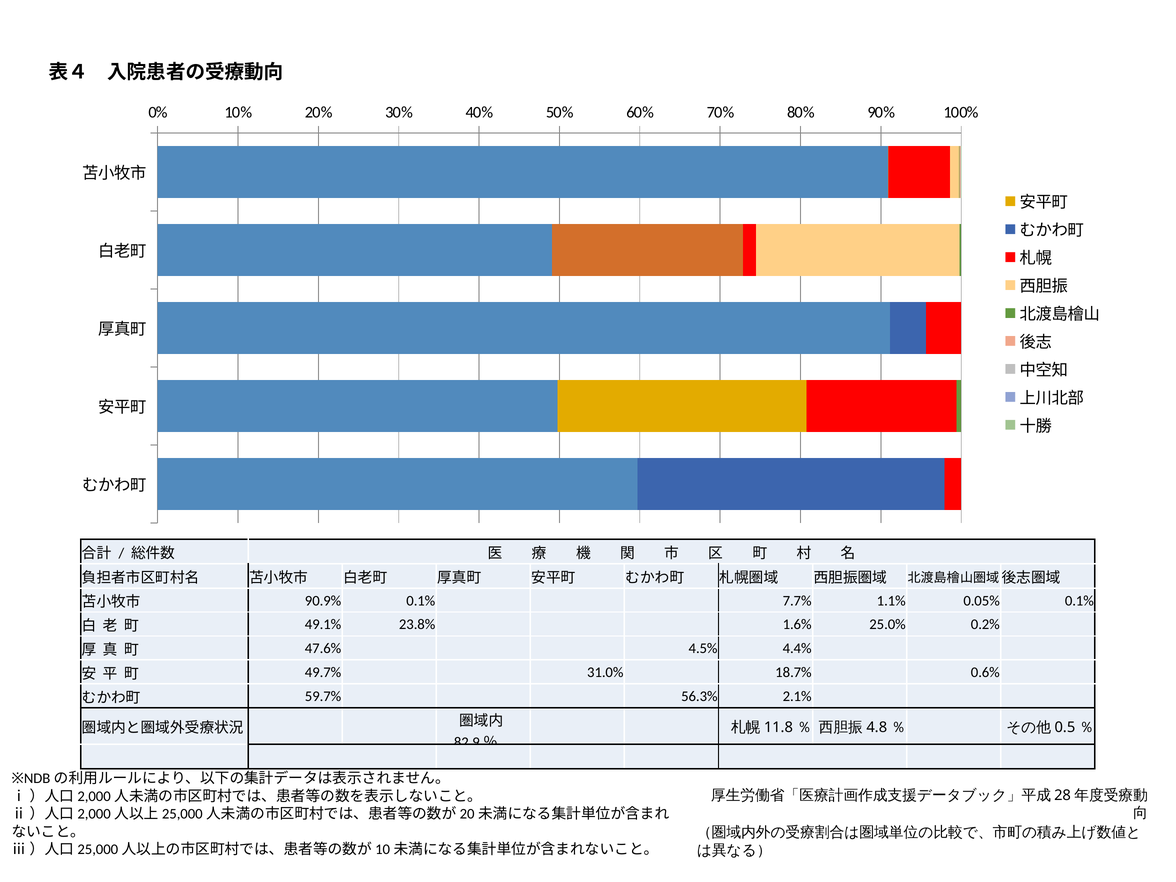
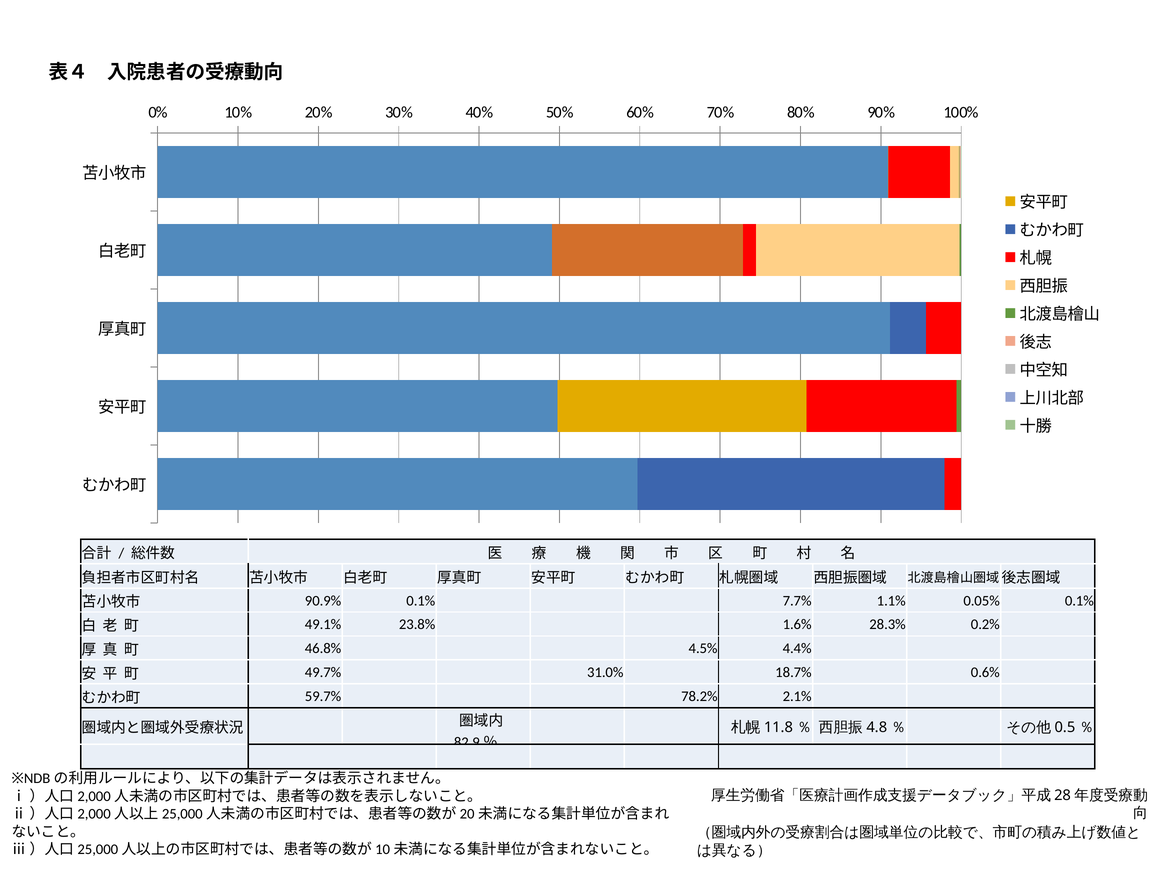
25.0%: 25.0% -> 28.3% (888, 625)
47.6%: 47.6% -> 46.8% (323, 649)
56.3%: 56.3% -> 78.2% (699, 696)
